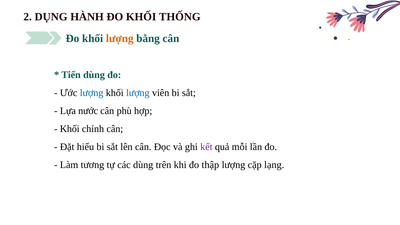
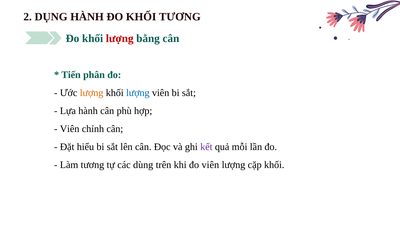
KHỐI THỐNG: THỐNG -> TƯƠNG (180, 17)
lượng colour: orange -> red (120, 39)
Tiến dùng: dùng -> phân (94, 75)
lượng colour: blue -> orange (92, 93)
Lựa nước: nước -> hành (88, 111)
Khối: Khối -> Viên (70, 129)
đo thập: thập -> viên (210, 165)
cặp lạng: lạng -> khối (274, 165)
